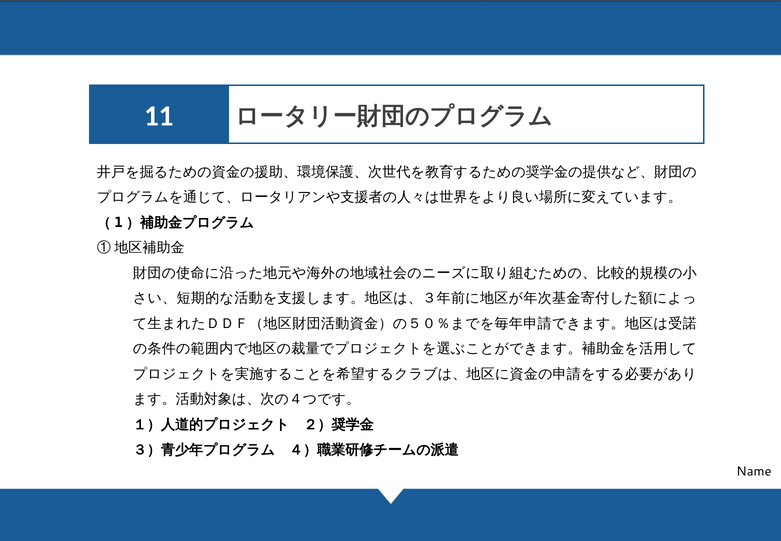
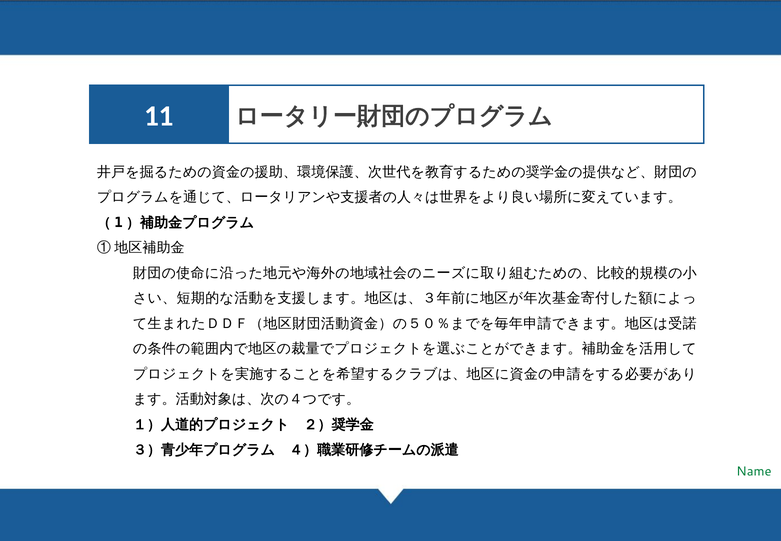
Name colour: black -> green (754, 471)
